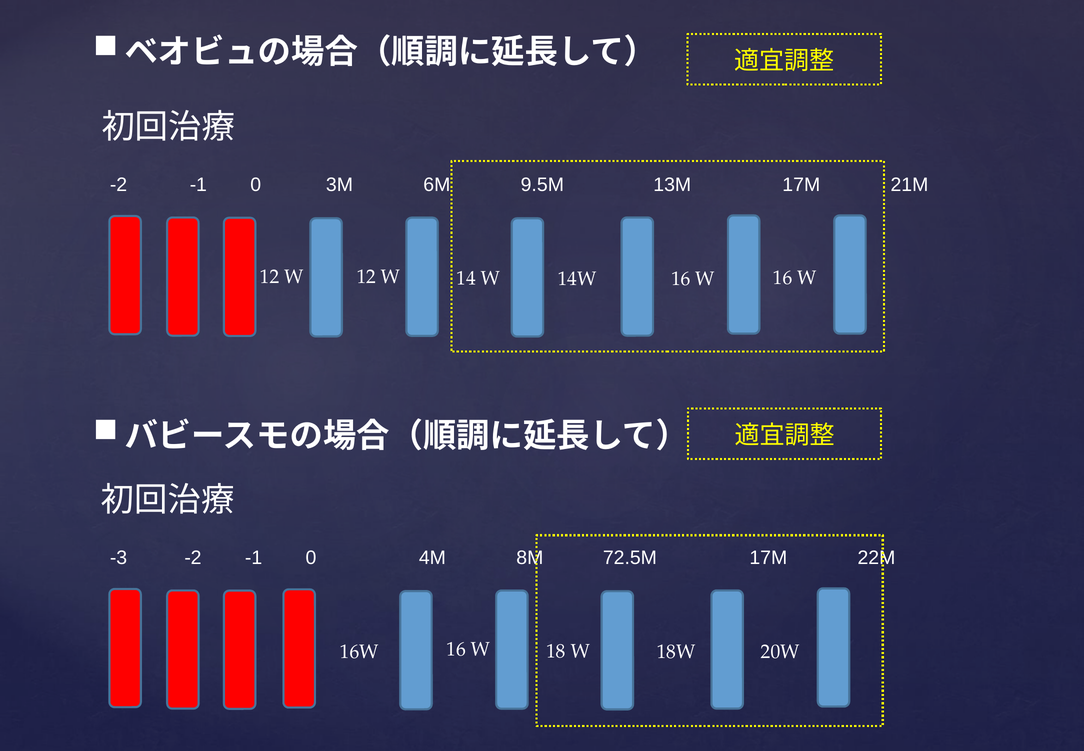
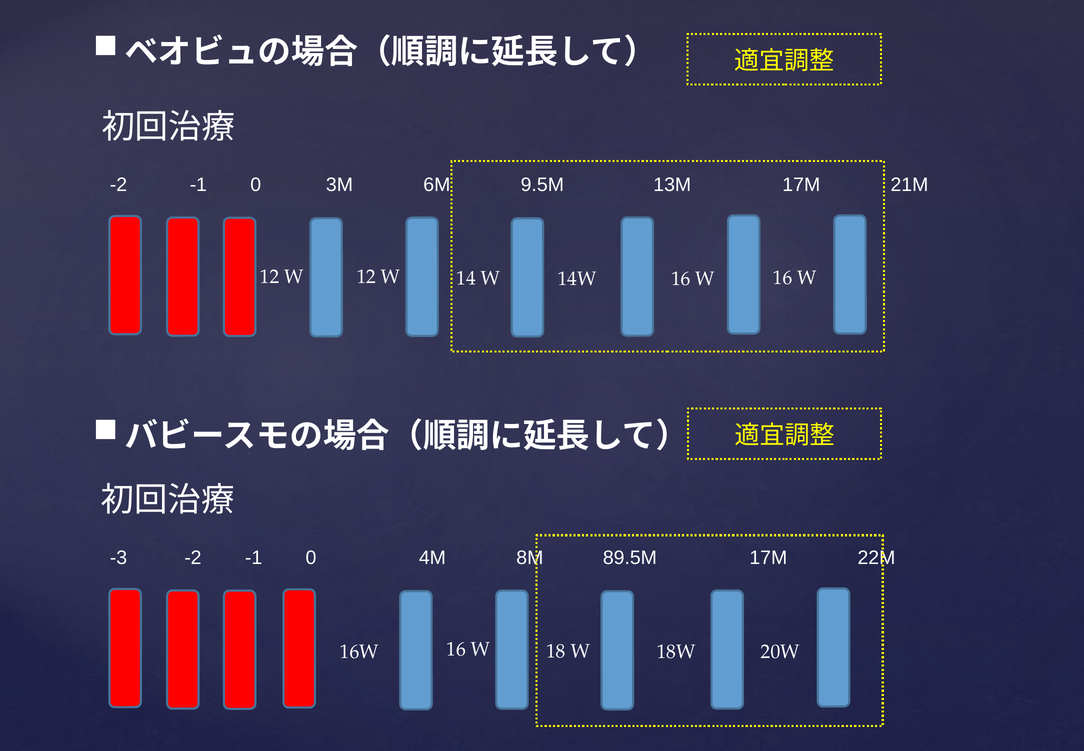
72.5M: 72.5M -> 89.5M (630, 557)
